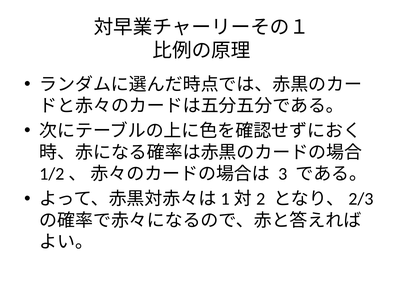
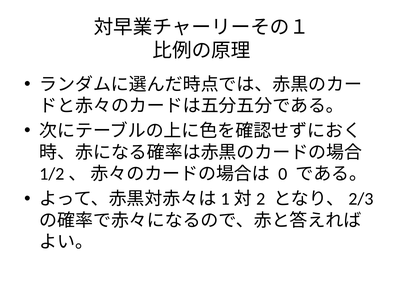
3: 3 -> 0 (283, 174)
